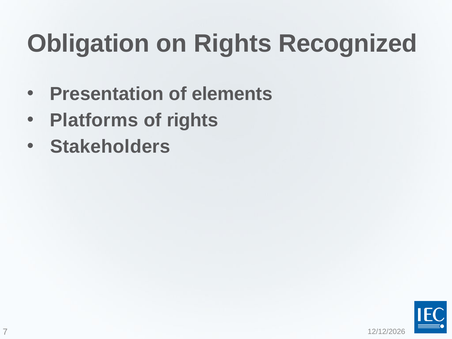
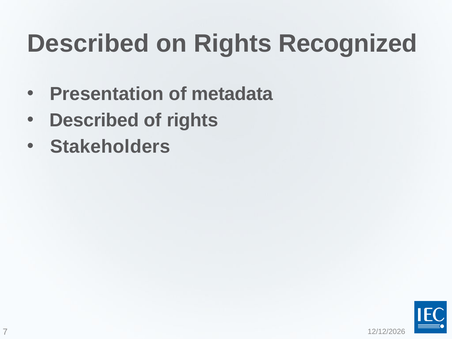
Obligation: Obligation -> Described (88, 44)
elements: elements -> metadata (232, 94)
Platforms: Platforms -> Described (94, 120)
